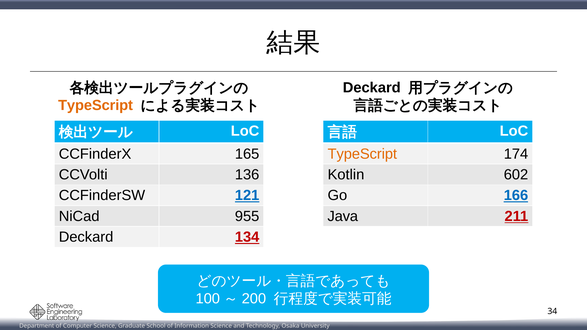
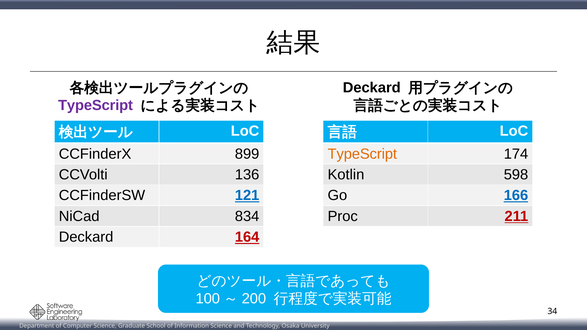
TypeScript colour: orange -> purple (96, 105)
165: 165 -> 899 (247, 154)
602: 602 -> 598 (516, 175)
955: 955 -> 834 (247, 216)
Java: Java -> Proc (343, 216)
134: 134 -> 164 (247, 237)
